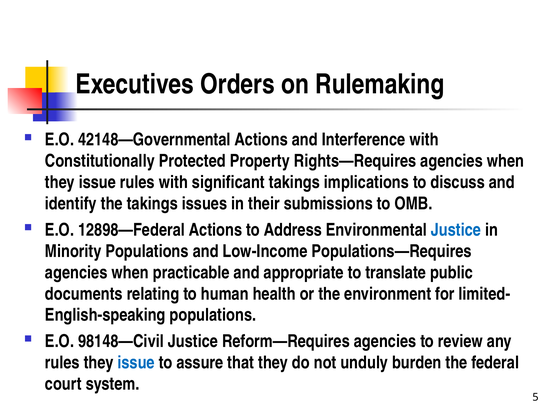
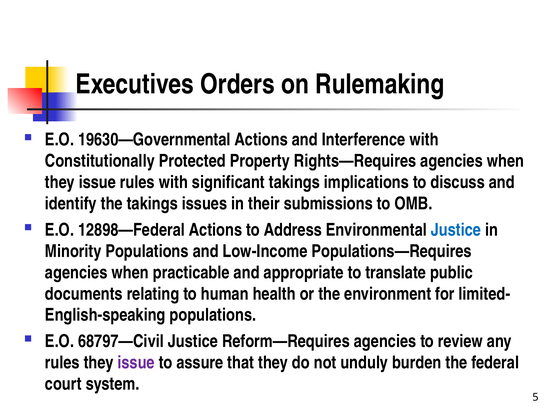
42148—Governmental: 42148—Governmental -> 19630—Governmental (154, 140)
98148—Civil: 98148—Civil -> 68797—Civil (121, 341)
issue colour: blue -> purple (136, 363)
